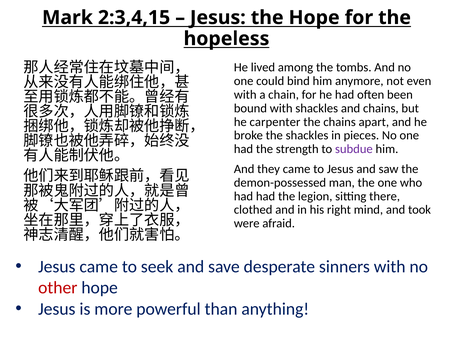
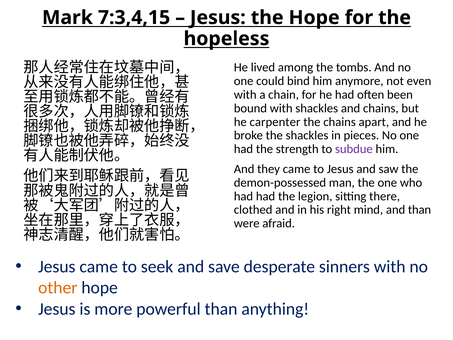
2:3,4,15: 2:3,4,15 -> 7:3,4,15 (134, 18)
and took: took -> than (420, 210)
other colour: red -> orange (58, 287)
